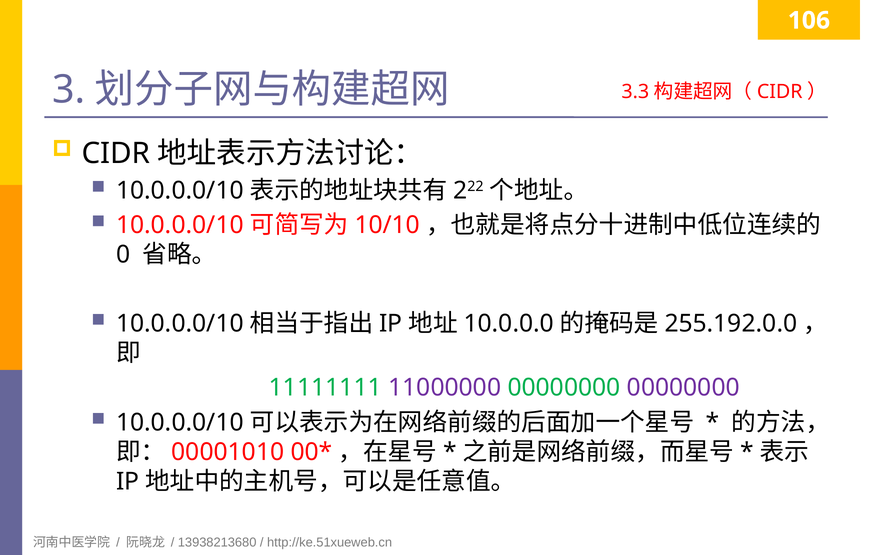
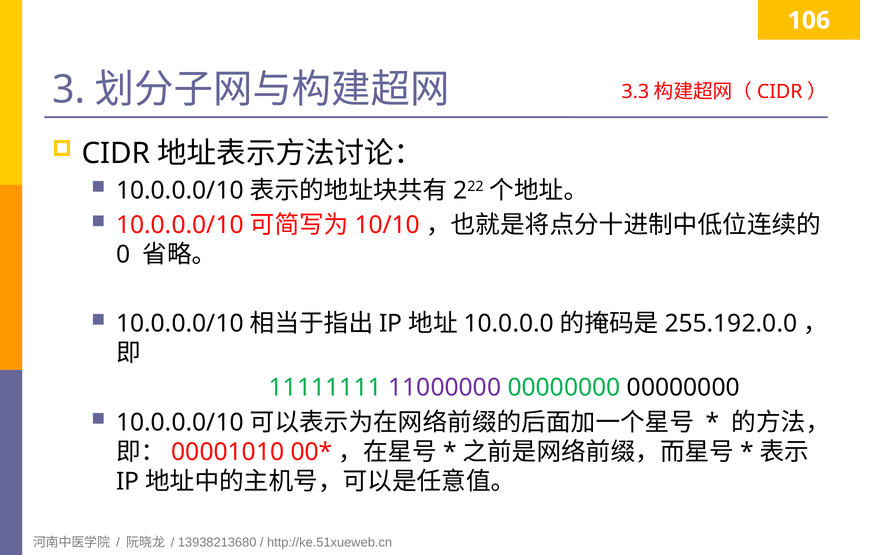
00000000 colour: purple -> black (683, 387)
